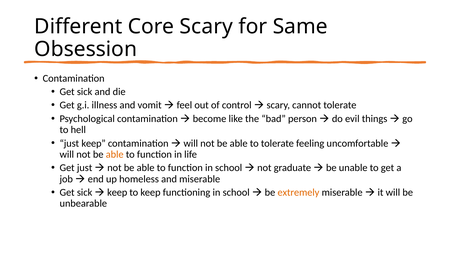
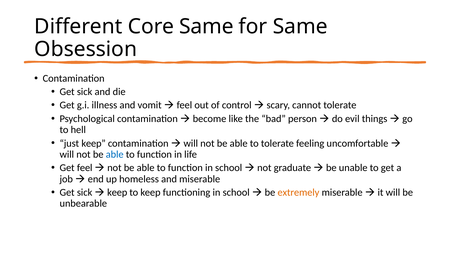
Core Scary: Scary -> Same (206, 26)
able colour: orange -> blue (115, 154)
Get just: just -> feel (85, 168)
